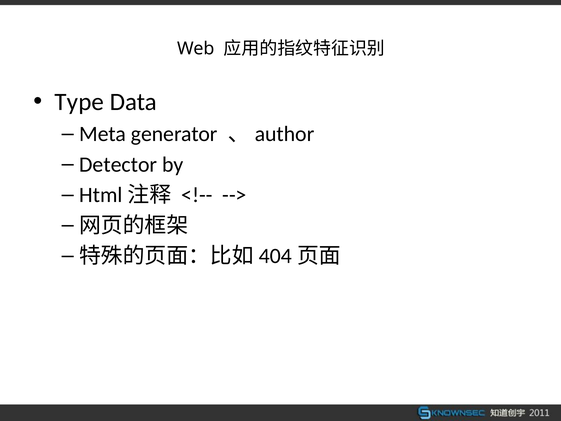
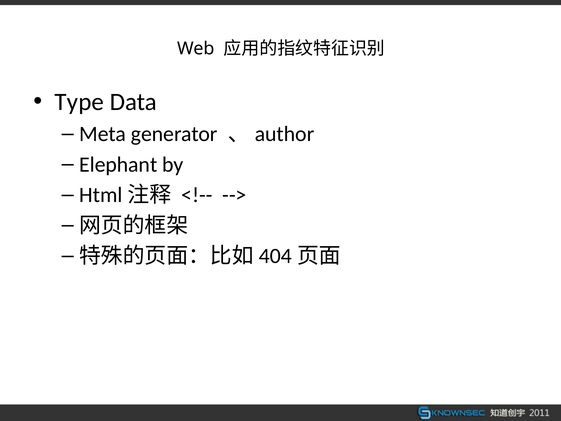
Detector: Detector -> Elephant (118, 164)
